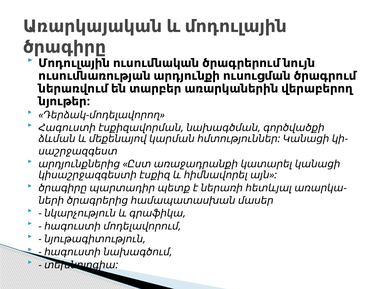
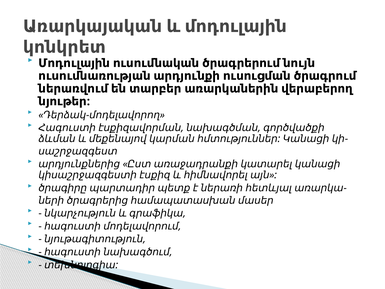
ծրագիրը: ծրագիրը -> կոնկրետ (64, 47)
